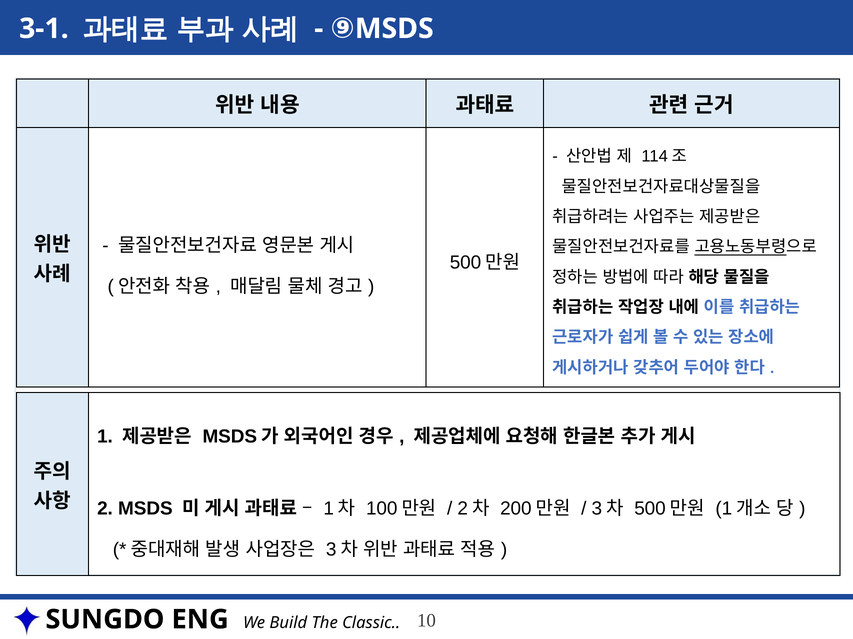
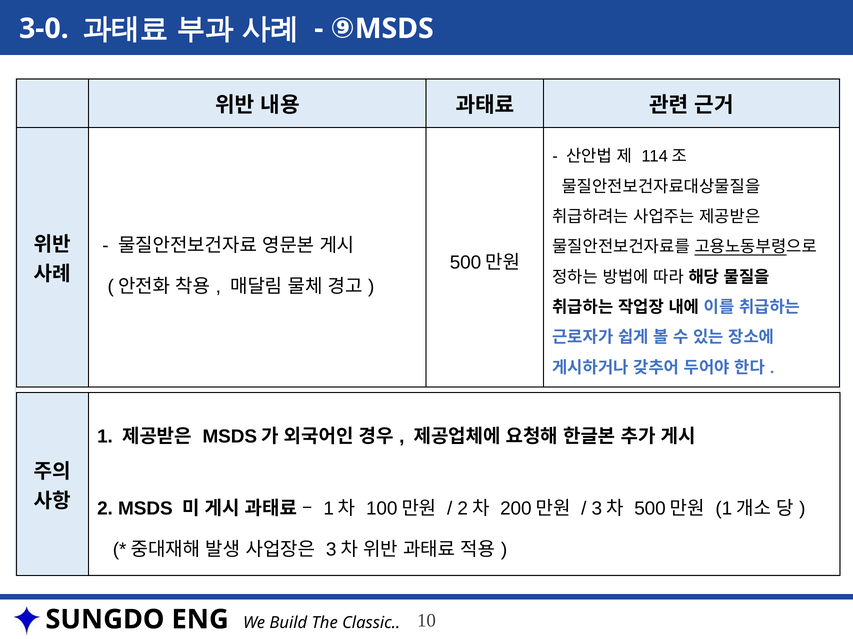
3-1: 3-1 -> 3-0 (44, 29)
